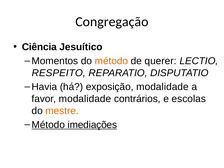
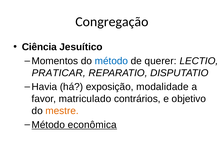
método colour: orange -> blue (111, 61)
RESPEITO: RESPEITO -> PRATICAR (59, 73)
favor modalidade: modalidade -> matriculado (85, 99)
escolas: escolas -> objetivo (189, 99)
imediações: imediações -> econômica (92, 125)
